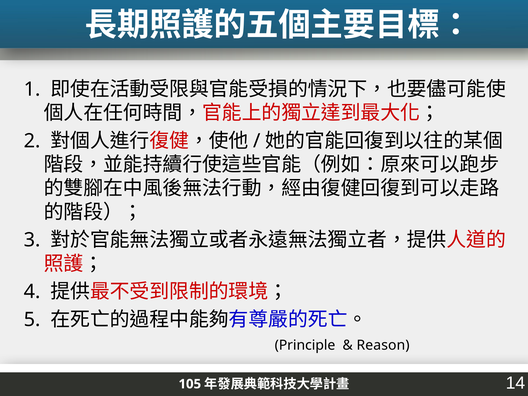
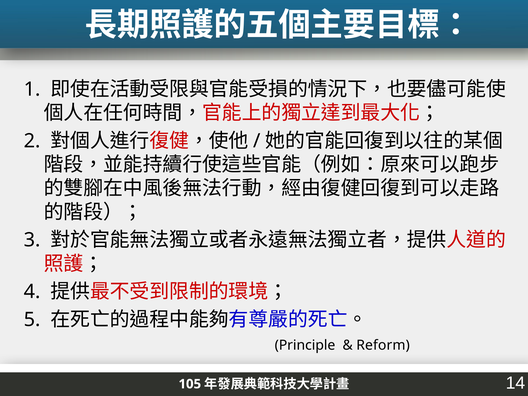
Reason: Reason -> Reform (383, 345)
